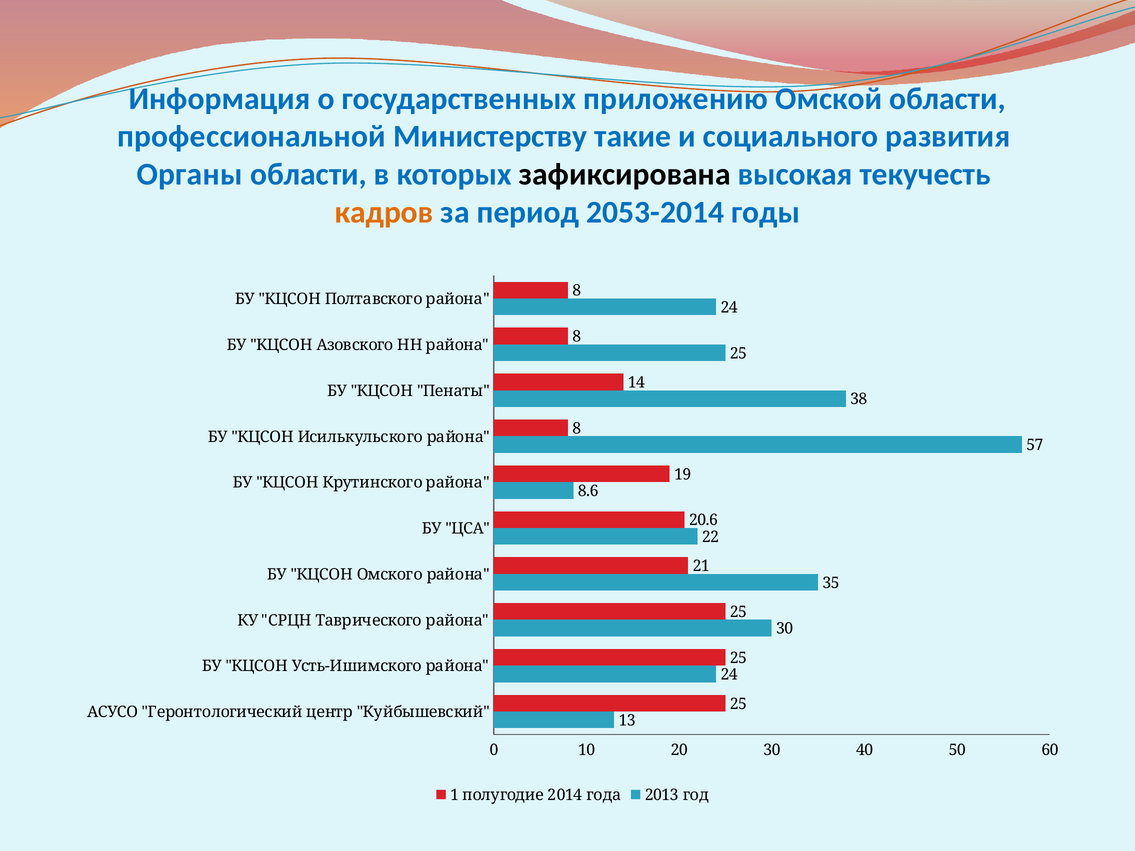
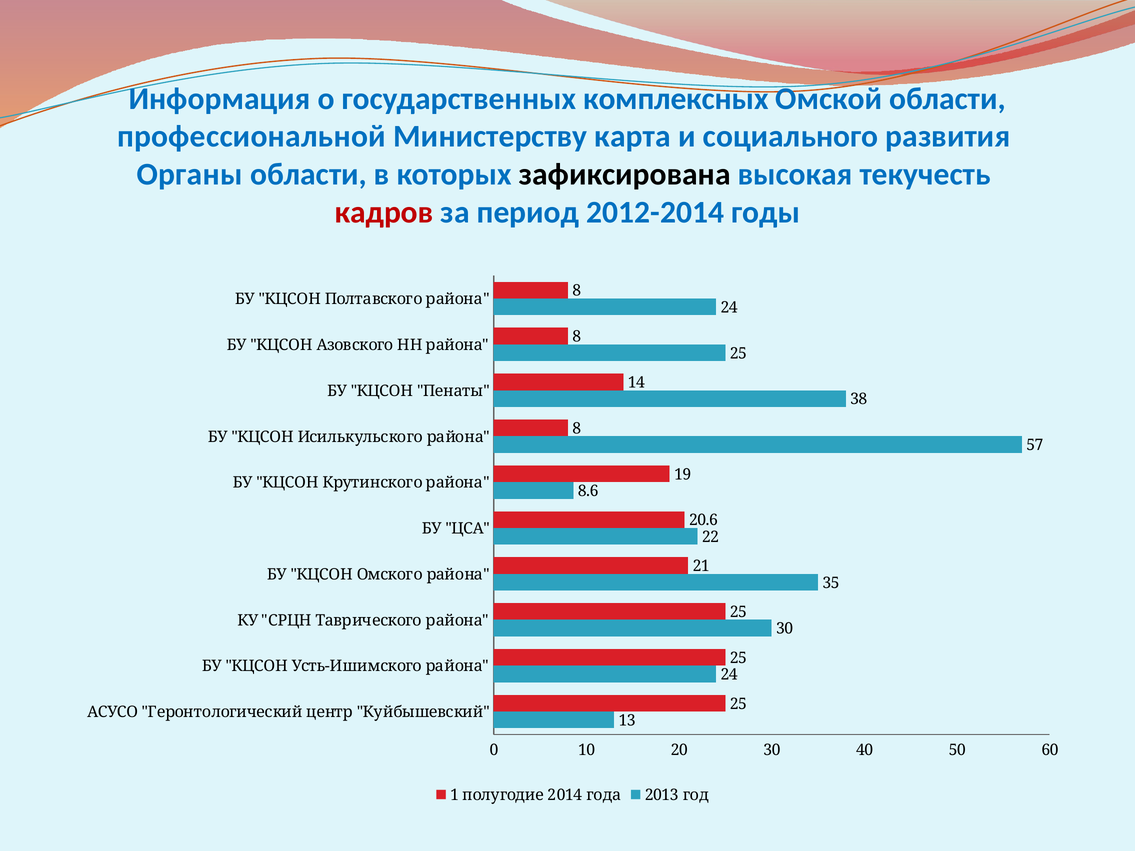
приложению: приложению -> комплексных (676, 99)
такие: такие -> карта (633, 137)
кадров colour: orange -> red (384, 212)
2053-2014: 2053-2014 -> 2012-2014 (655, 212)
